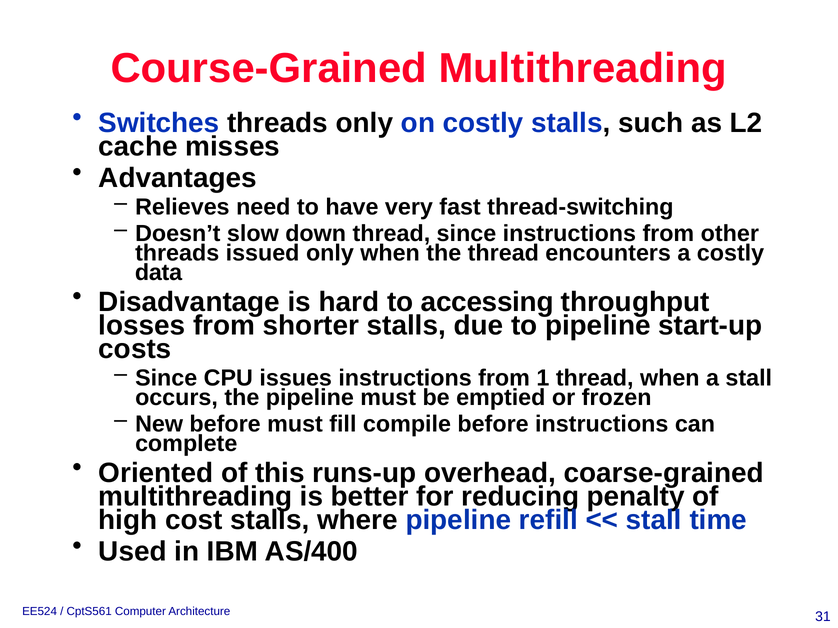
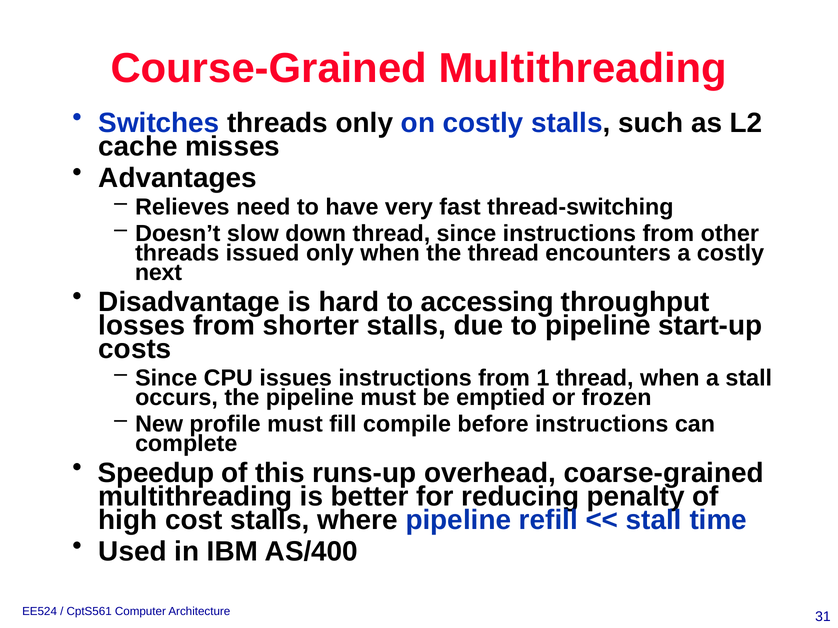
data: data -> next (158, 273)
New before: before -> profile (225, 424)
Oriented: Oriented -> Speedup (156, 473)
